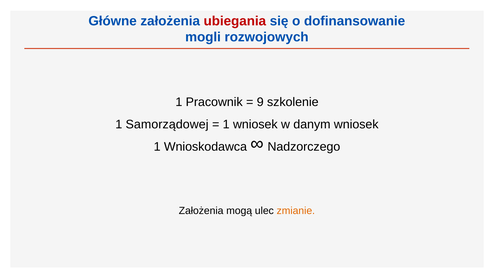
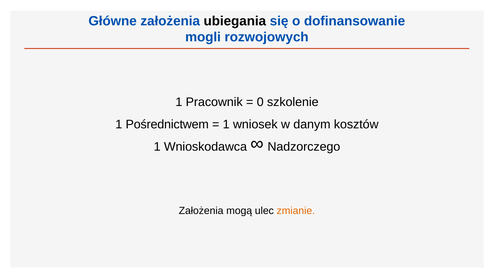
ubiegania colour: red -> black (235, 21)
9: 9 -> 0 (260, 102)
Samorządowej: Samorządowej -> Pośrednictwem (167, 124)
danym wniosek: wniosek -> kosztów (356, 124)
